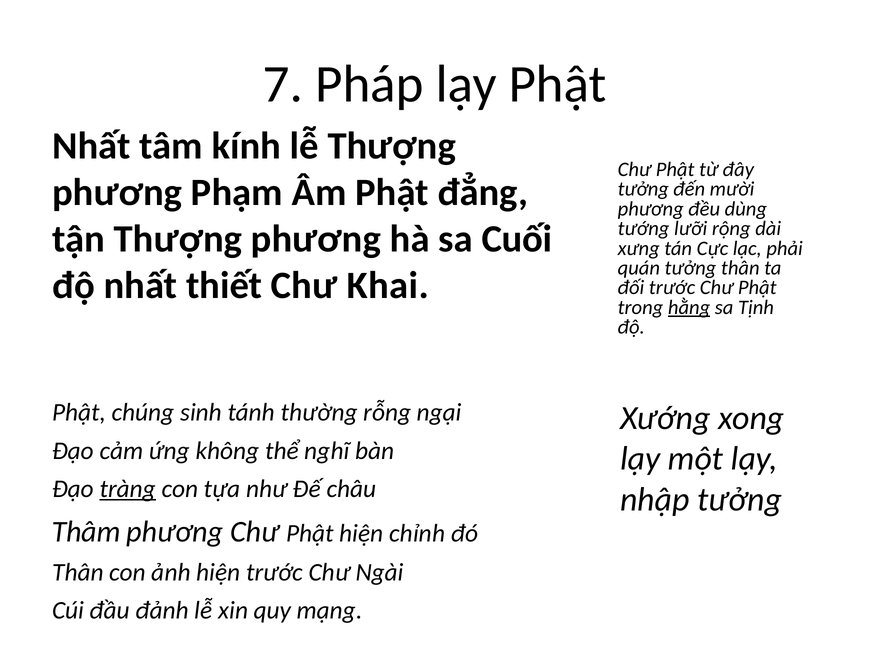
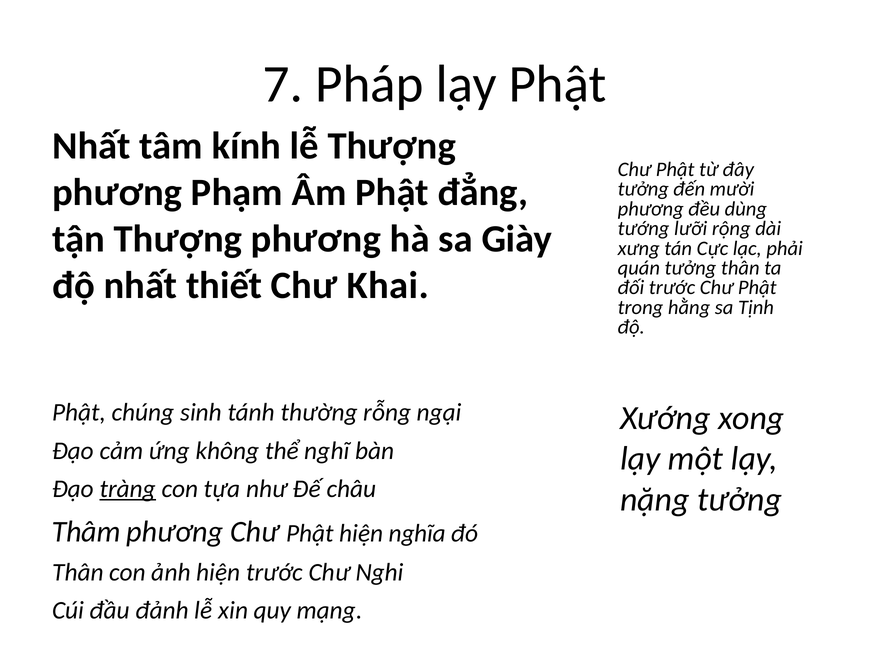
Cuối: Cuối -> Giày (517, 239)
hằng underline: present -> none (689, 308)
nhập: nhập -> nặng (655, 500)
chỉnh: chỉnh -> nghĩa (417, 534)
Ngài: Ngài -> Nghi (380, 573)
